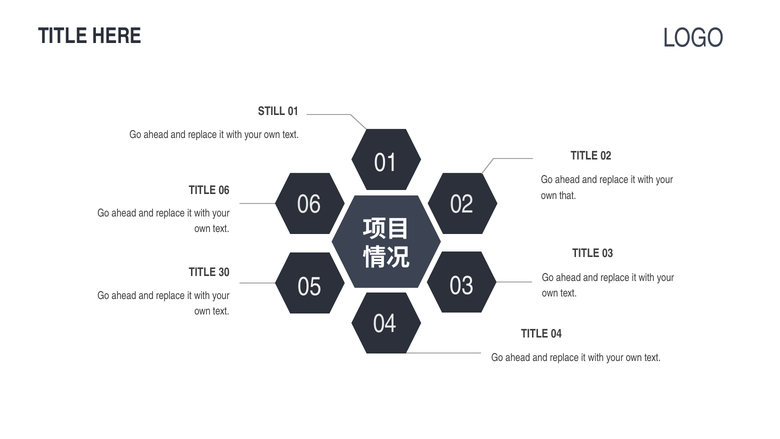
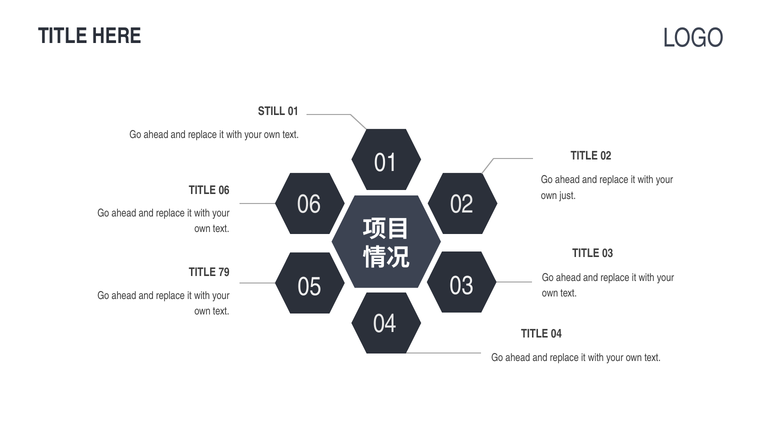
that: that -> just (568, 195)
30: 30 -> 79 (224, 272)
